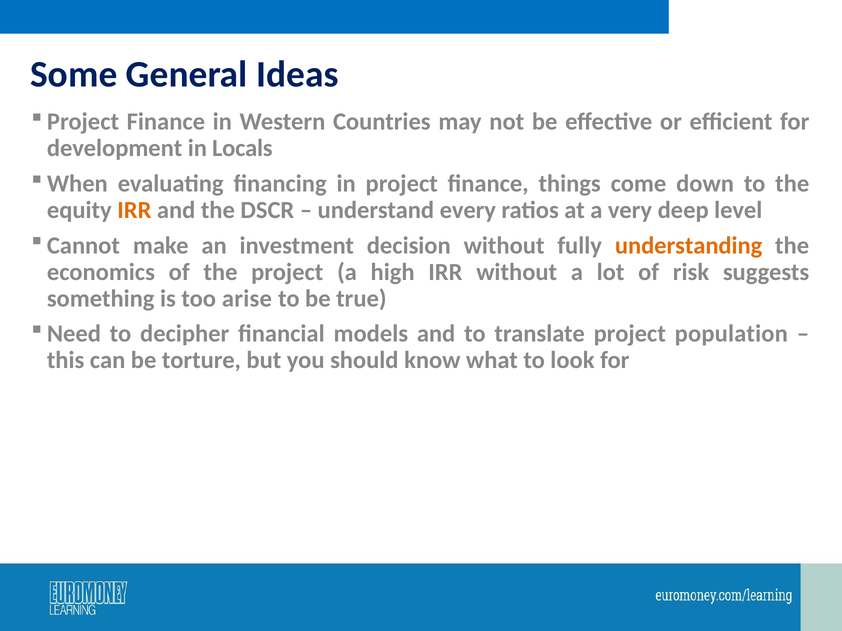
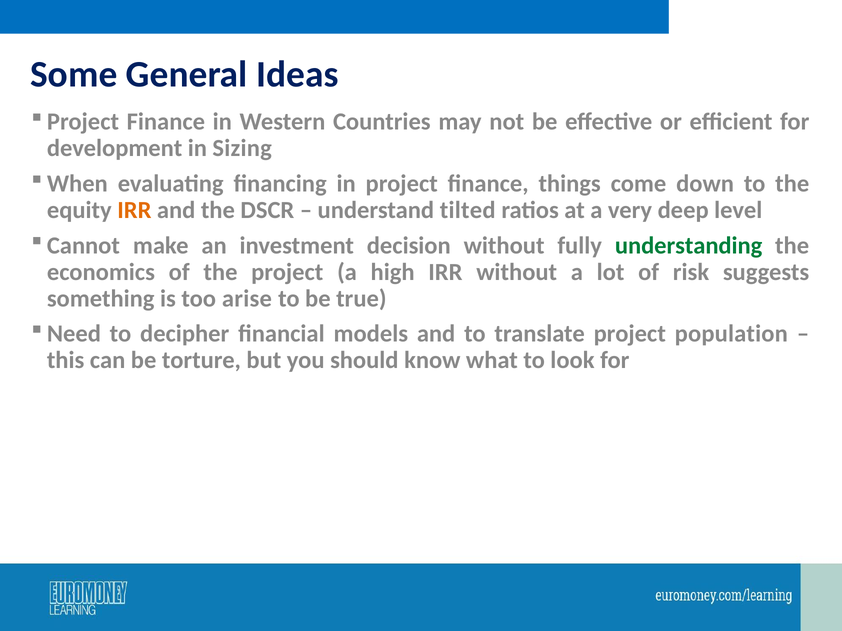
Locals: Locals -> Sizing (242, 148)
every: every -> tilted (468, 210)
understanding colour: orange -> green (689, 246)
